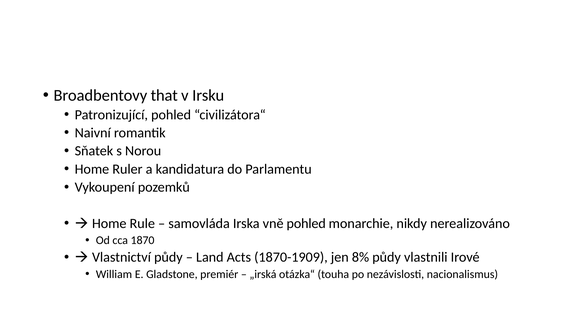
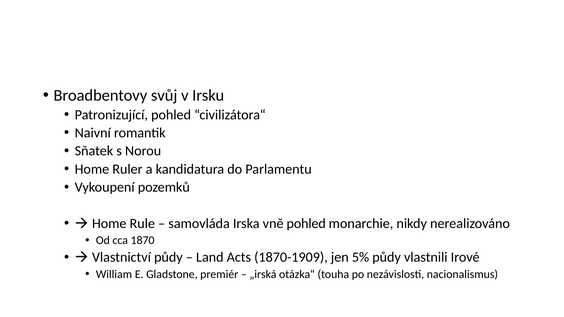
that: that -> svůj (164, 95)
8%: 8% -> 5% (360, 257)
